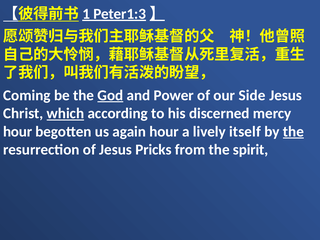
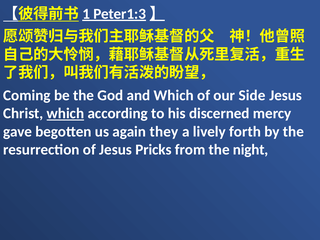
God underline: present -> none (110, 95)
and Power: Power -> Which (174, 95)
hour: hour -> gave (18, 132)
again hour: hour -> they (164, 132)
itself: itself -> forth (245, 132)
the underline: present -> none (293, 132)
spirit: spirit -> night (251, 150)
